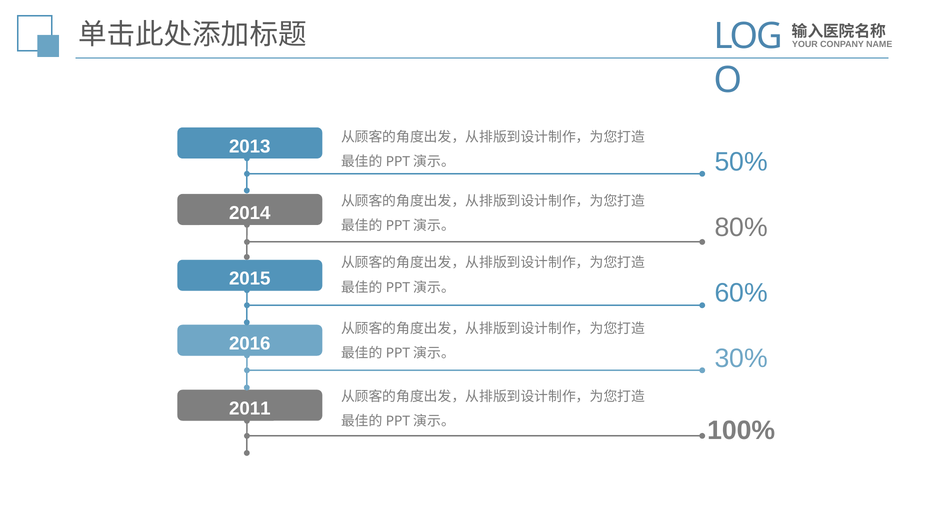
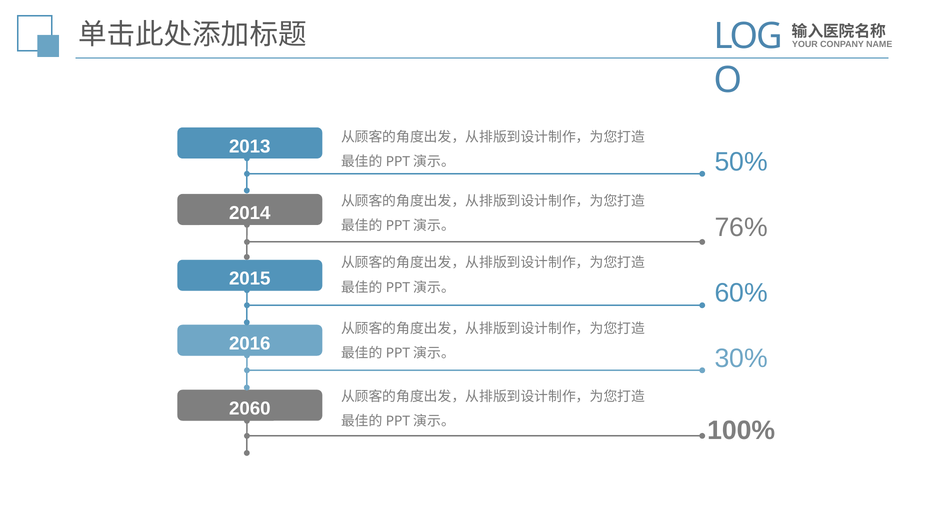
80%: 80% -> 76% (741, 228)
2011: 2011 -> 2060 (250, 409)
